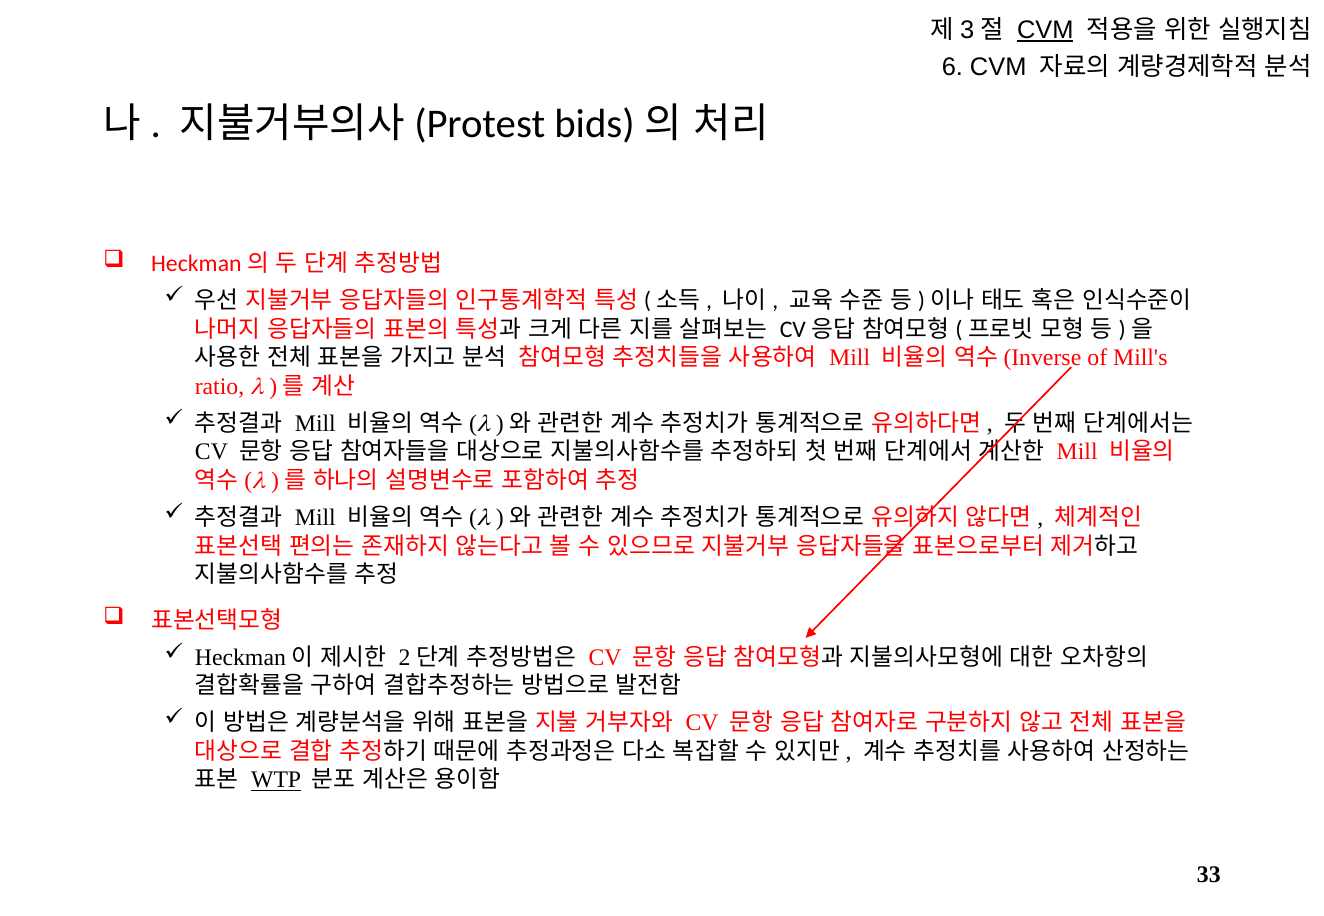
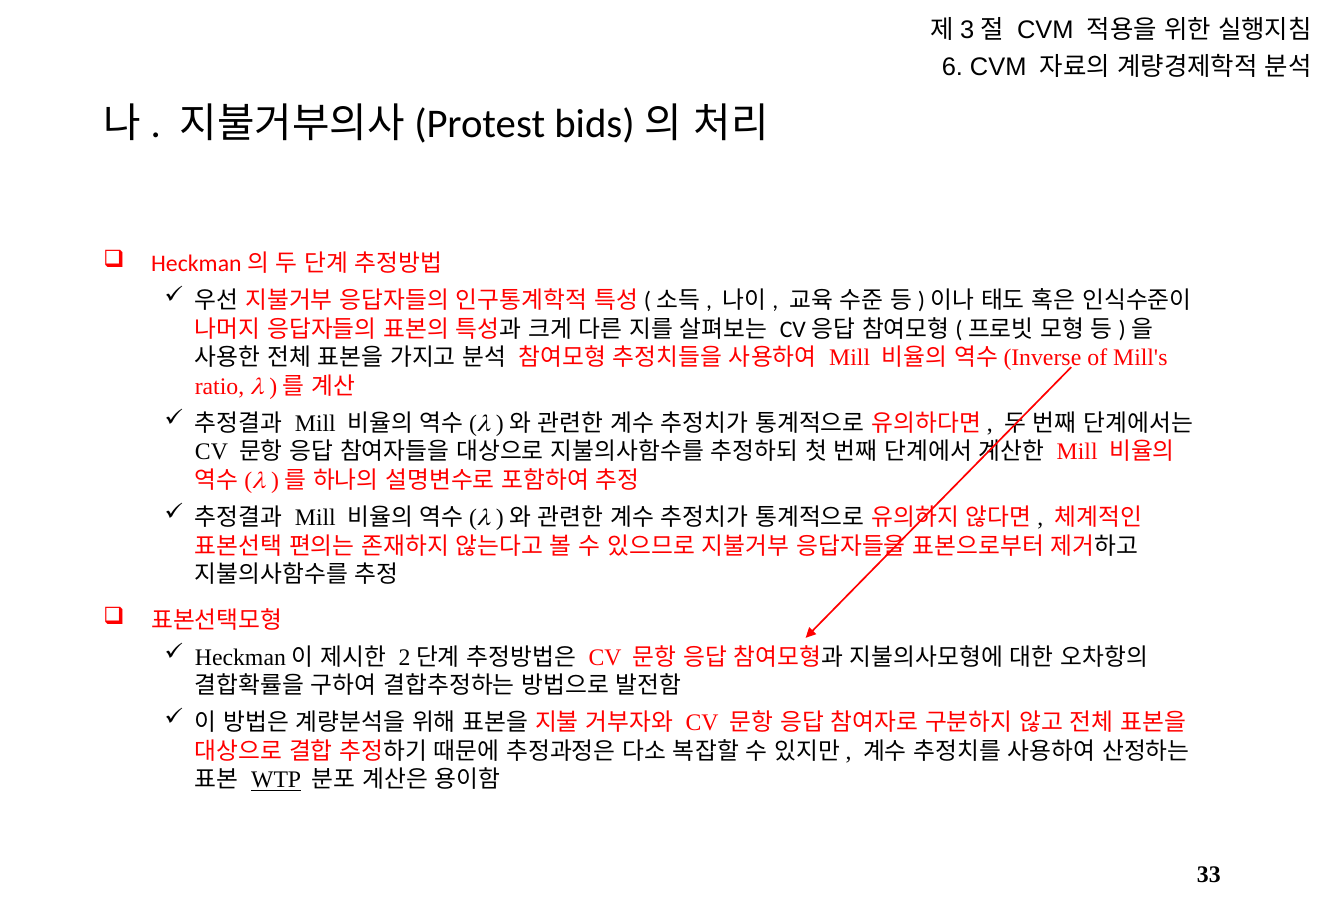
CVM underline: present -> none (1045, 30)
